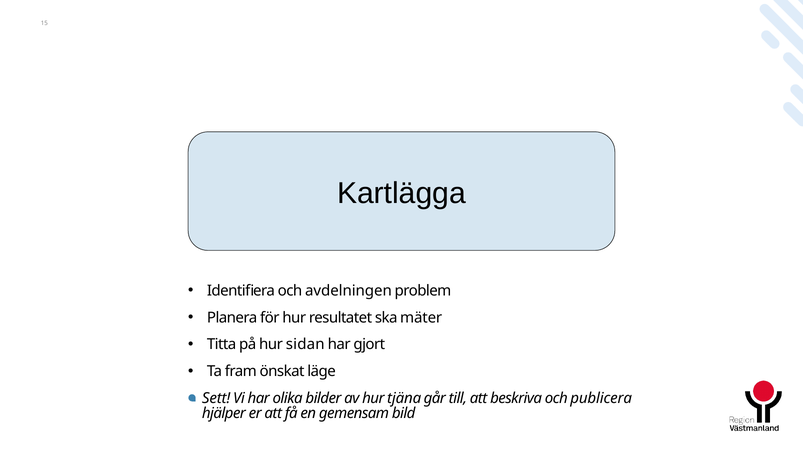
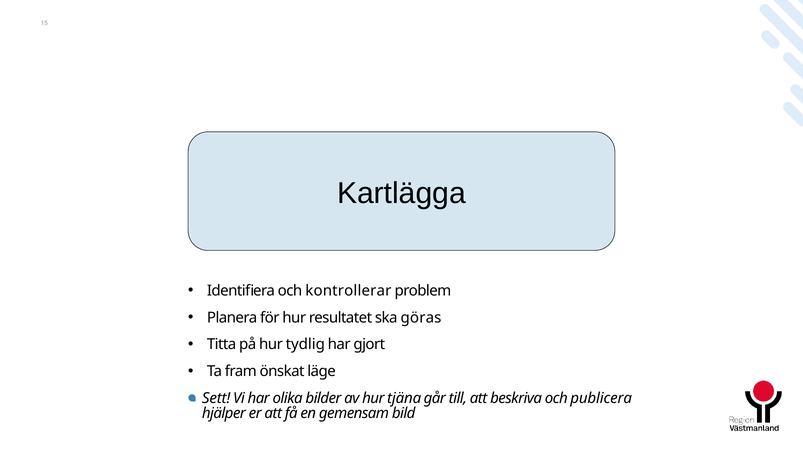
avdelningen: avdelningen -> kontrollerar (348, 291)
mäter: mäter -> göras (421, 317)
sidan: sidan -> tydlig (305, 344)
